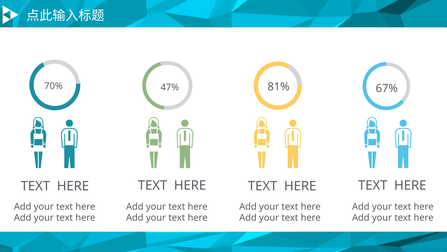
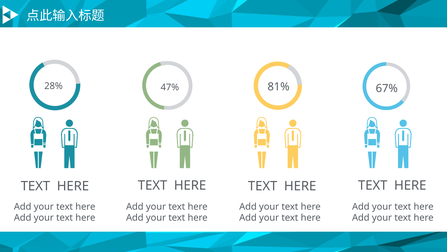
70%: 70% -> 28% (53, 86)
